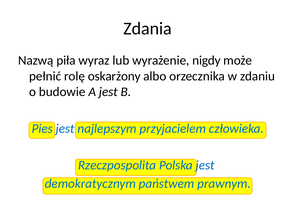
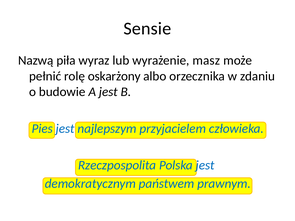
Zdania: Zdania -> Sensie (147, 29)
nigdy: nigdy -> masz (206, 60)
